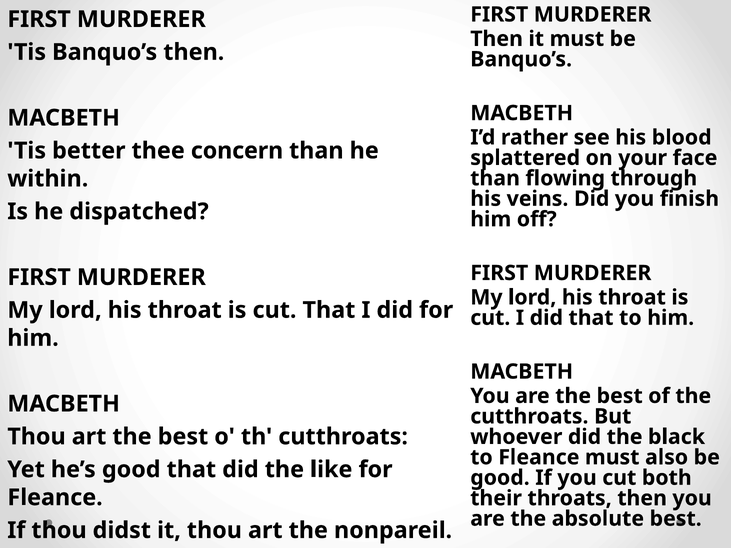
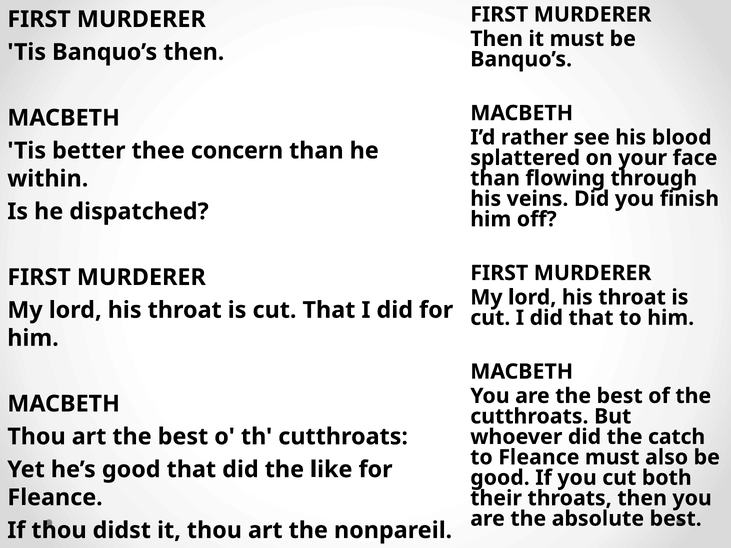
black: black -> catch (677, 437)
